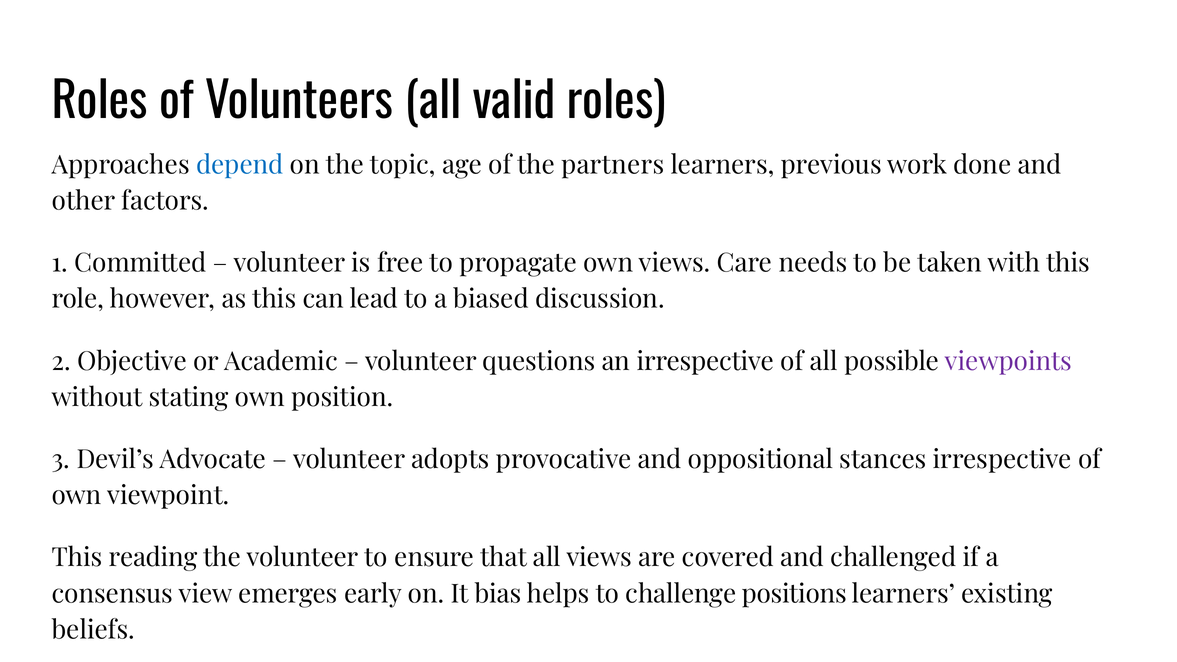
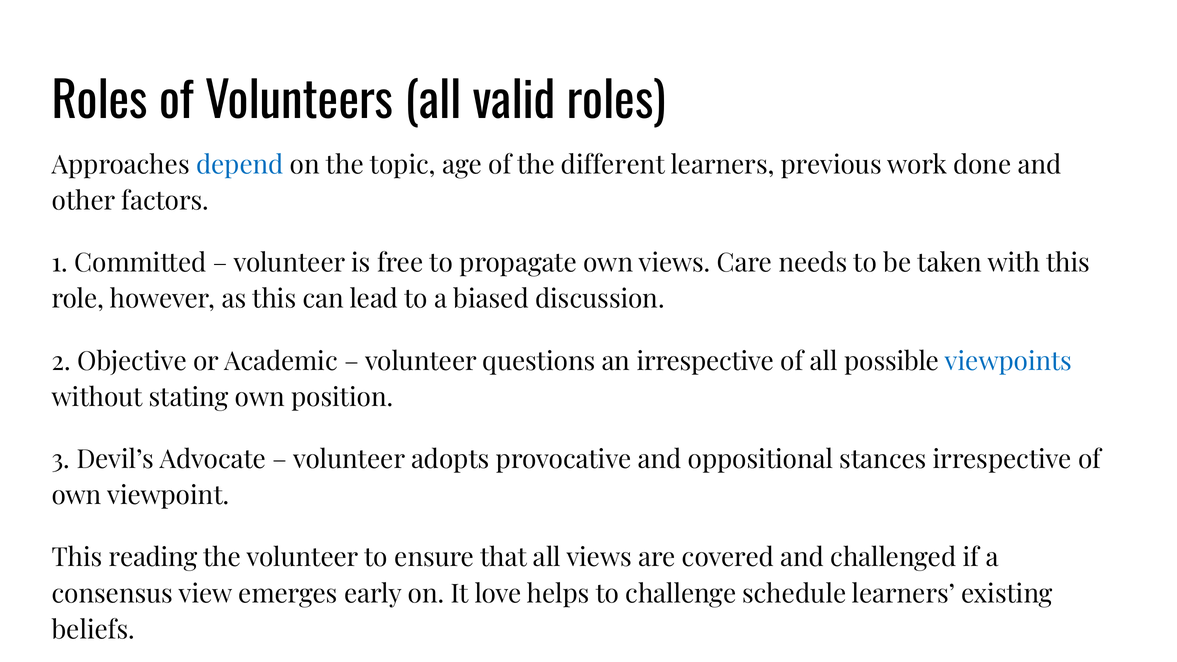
partners: partners -> different (613, 165)
viewpoints colour: purple -> blue (1009, 361)
bias: bias -> love (498, 594)
positions: positions -> schedule (794, 594)
